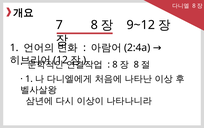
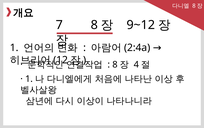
8: 8 -> 4 (136, 64)
